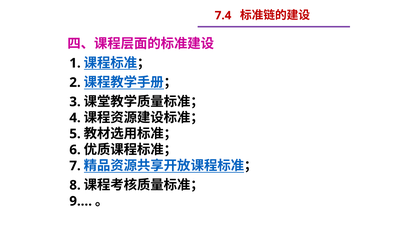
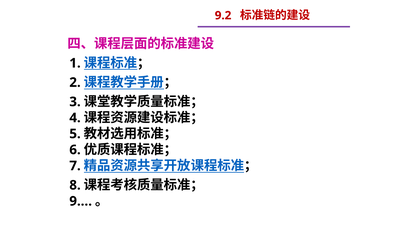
7.4: 7.4 -> 9.2 (223, 15)
